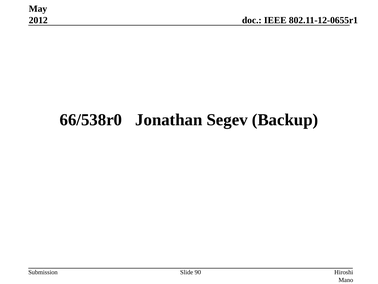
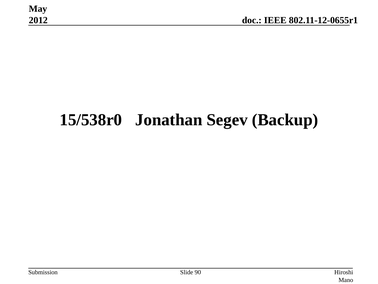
66/538r0: 66/538r0 -> 15/538r0 (91, 120)
